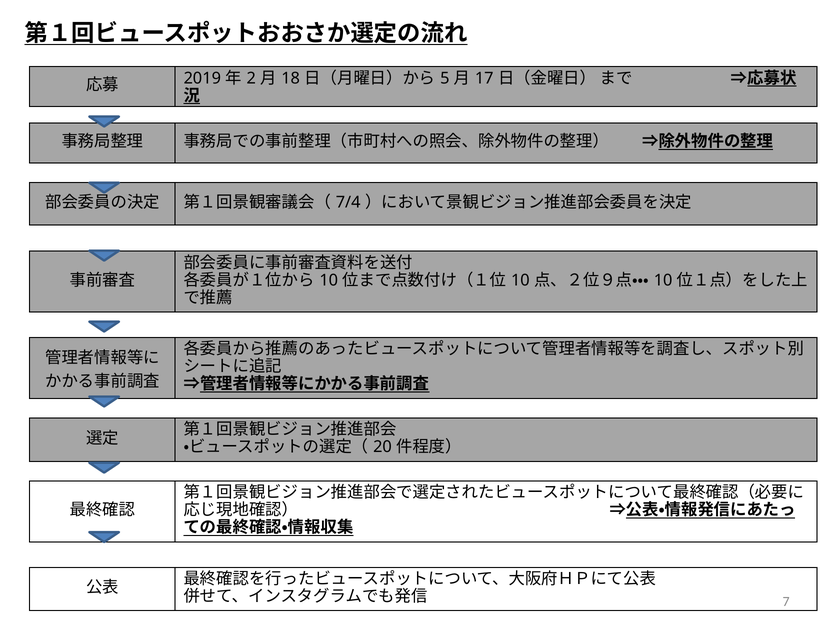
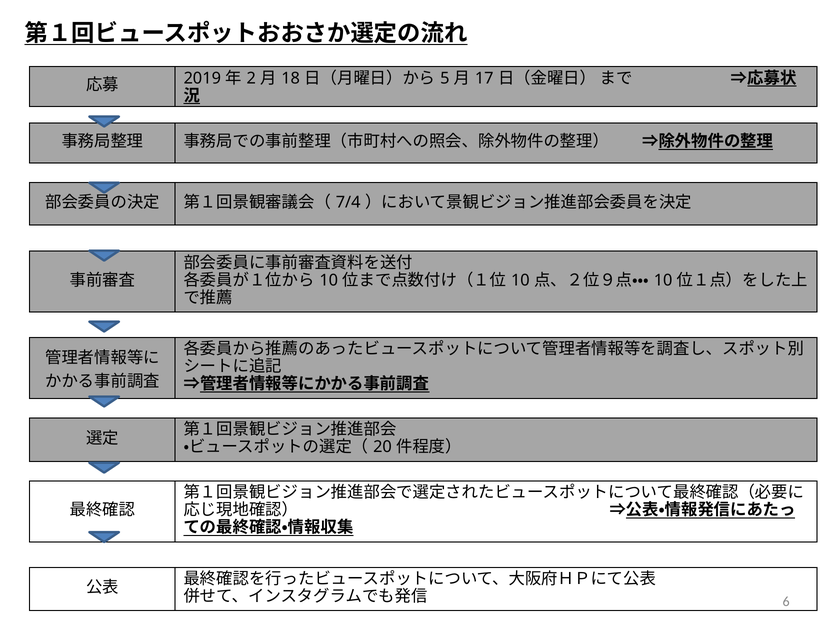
7: 7 -> 6 (786, 602)
